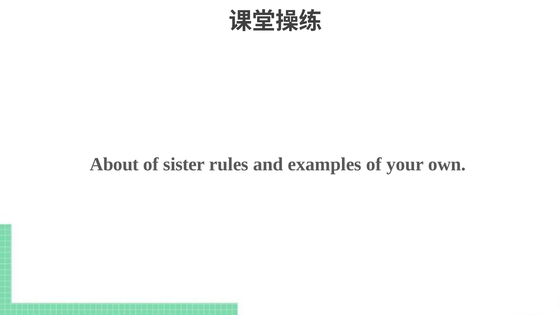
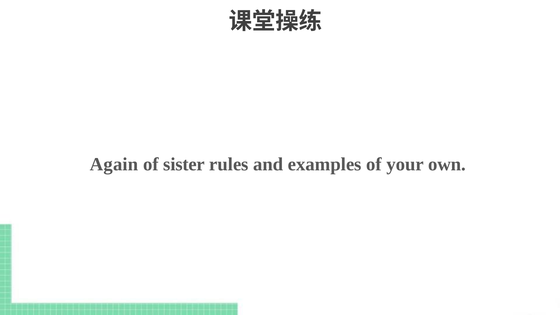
About: About -> Again (114, 164)
